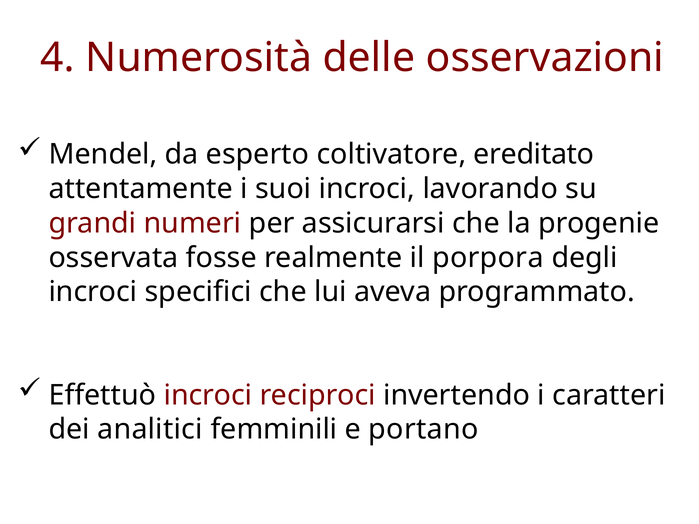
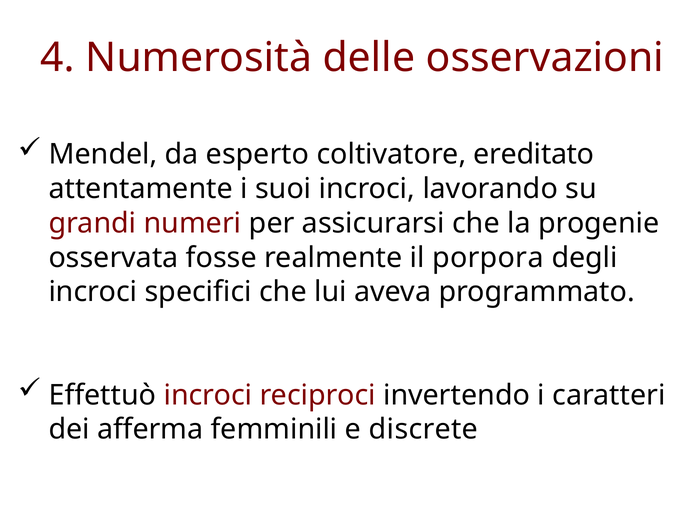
analitici: analitici -> afferma (150, 430)
portano: portano -> discrete (423, 430)
